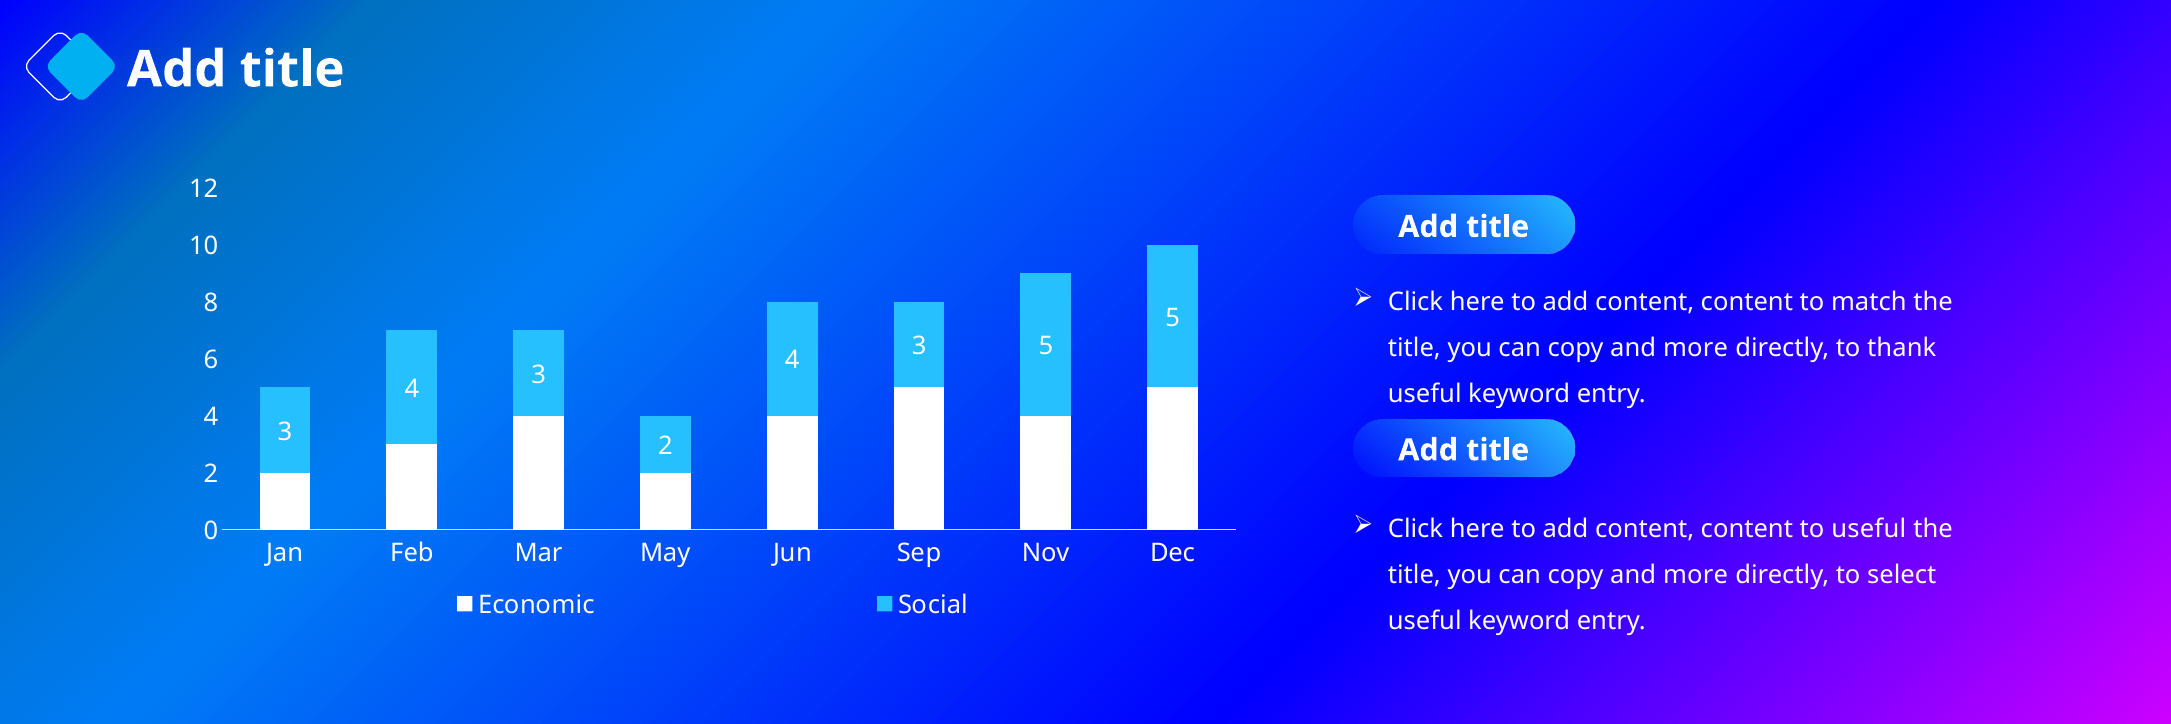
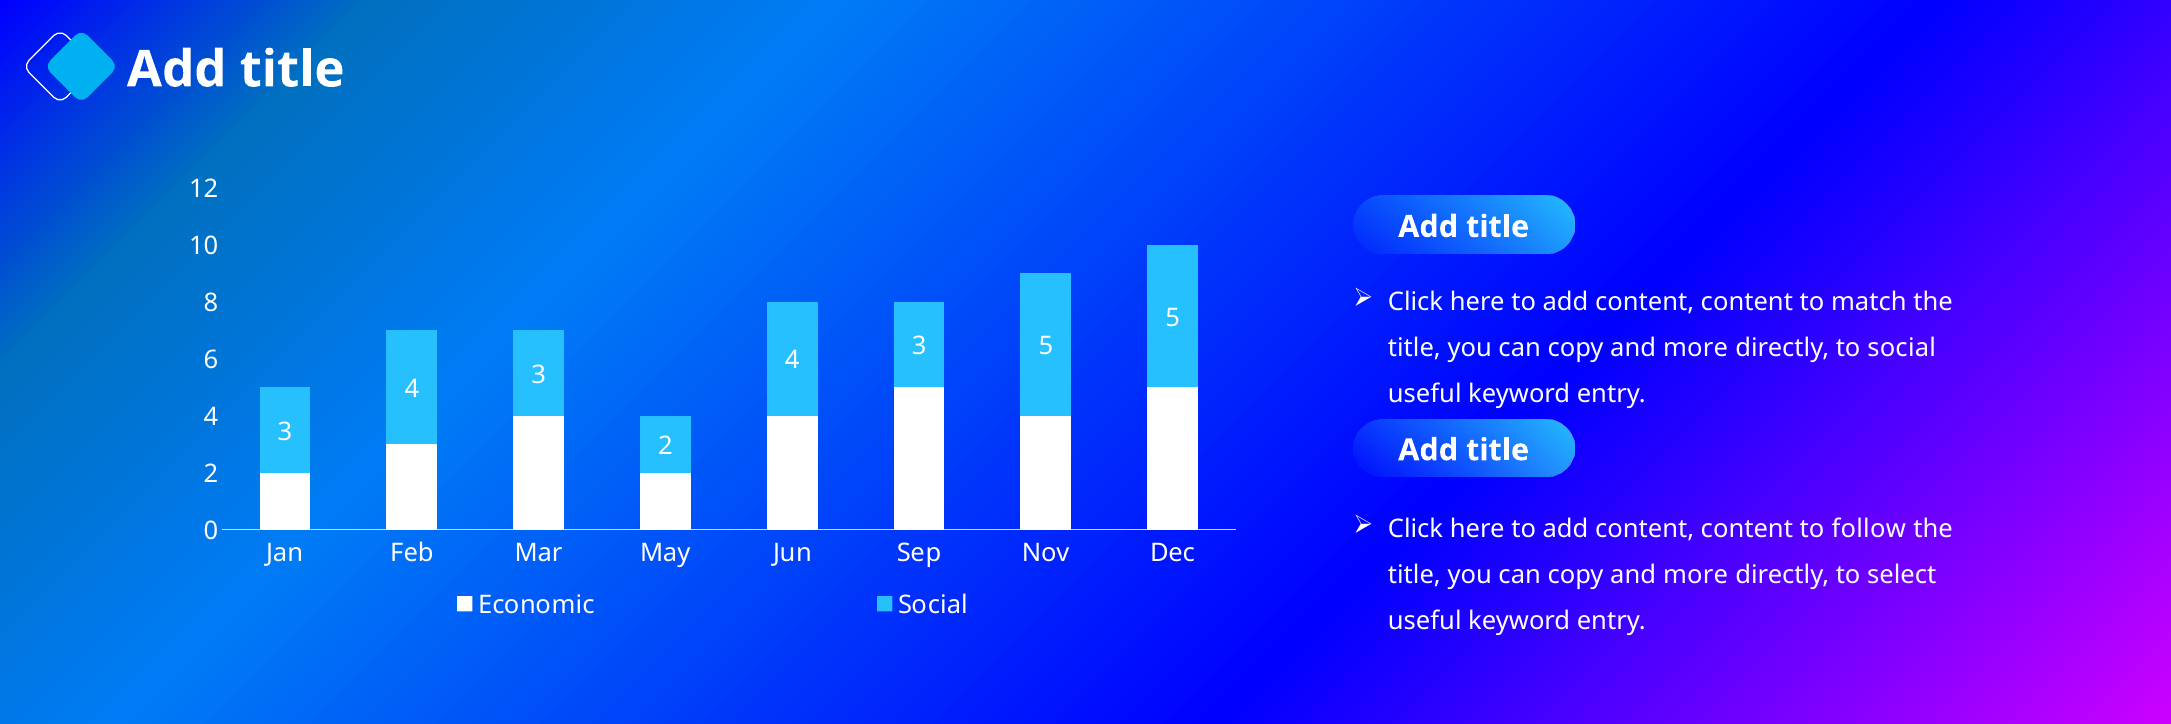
to thank: thank -> social (1902, 348)
to useful: useful -> follow (1869, 529)
